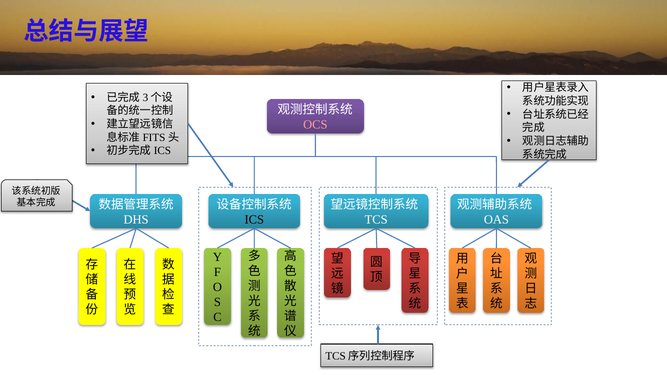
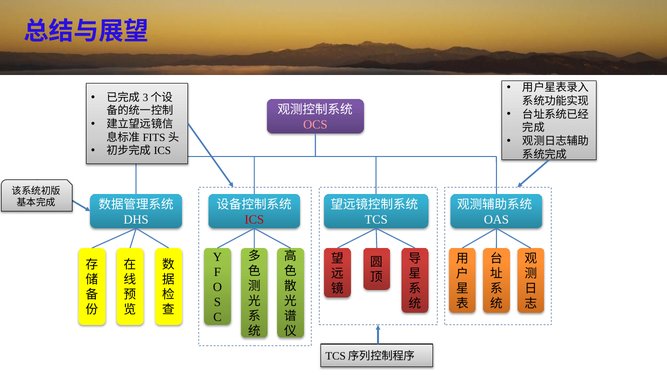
ICS colour: black -> red (254, 220)
